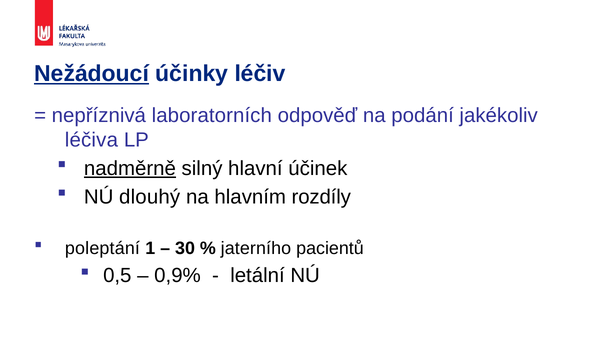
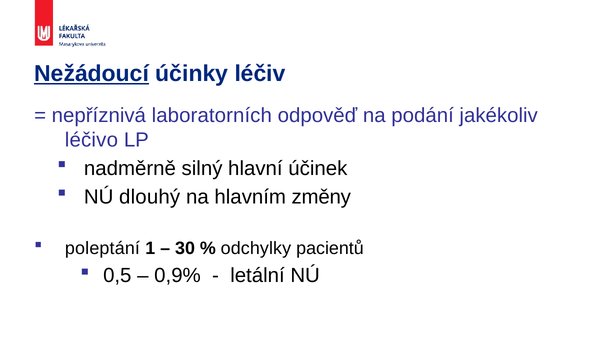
léčiva: léčiva -> léčivo (91, 140)
nadměrně underline: present -> none (130, 168)
rozdíly: rozdíly -> změny (321, 197)
jaterního: jaterního -> odchylky (256, 248)
